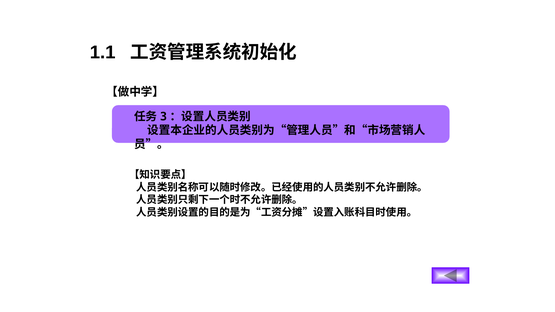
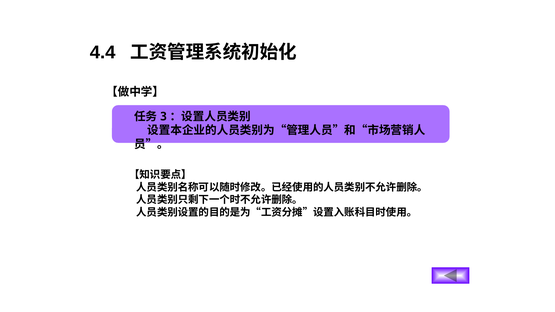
1.1: 1.1 -> 4.4 (103, 53)
